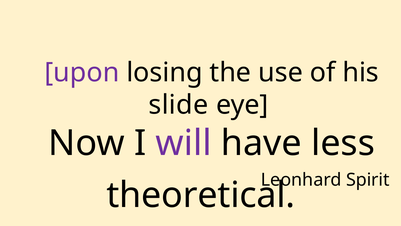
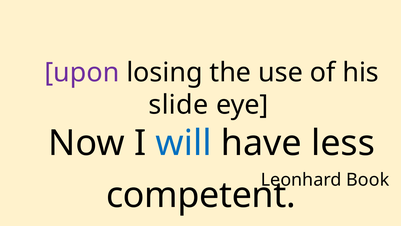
will colour: purple -> blue (184, 143)
Spirit: Spirit -> Book (368, 180)
theoretical: theoretical -> competent (201, 195)
